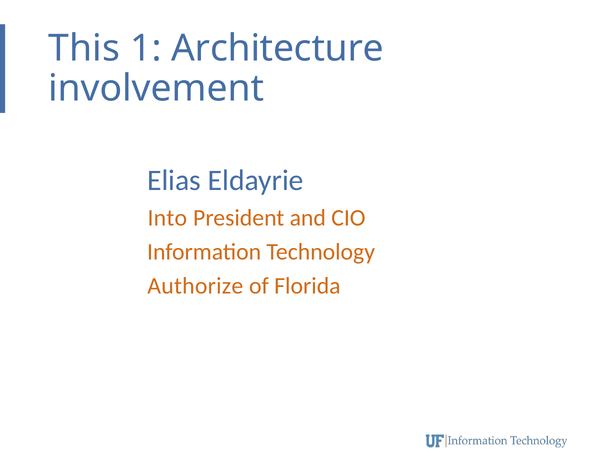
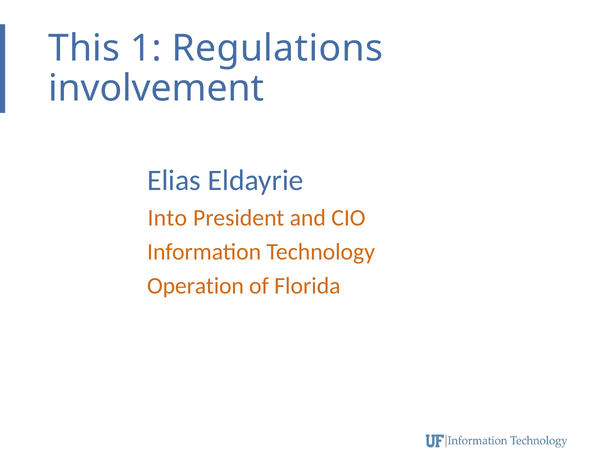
Architecture: Architecture -> Regulations (277, 48)
Authorize: Authorize -> Operation (196, 286)
